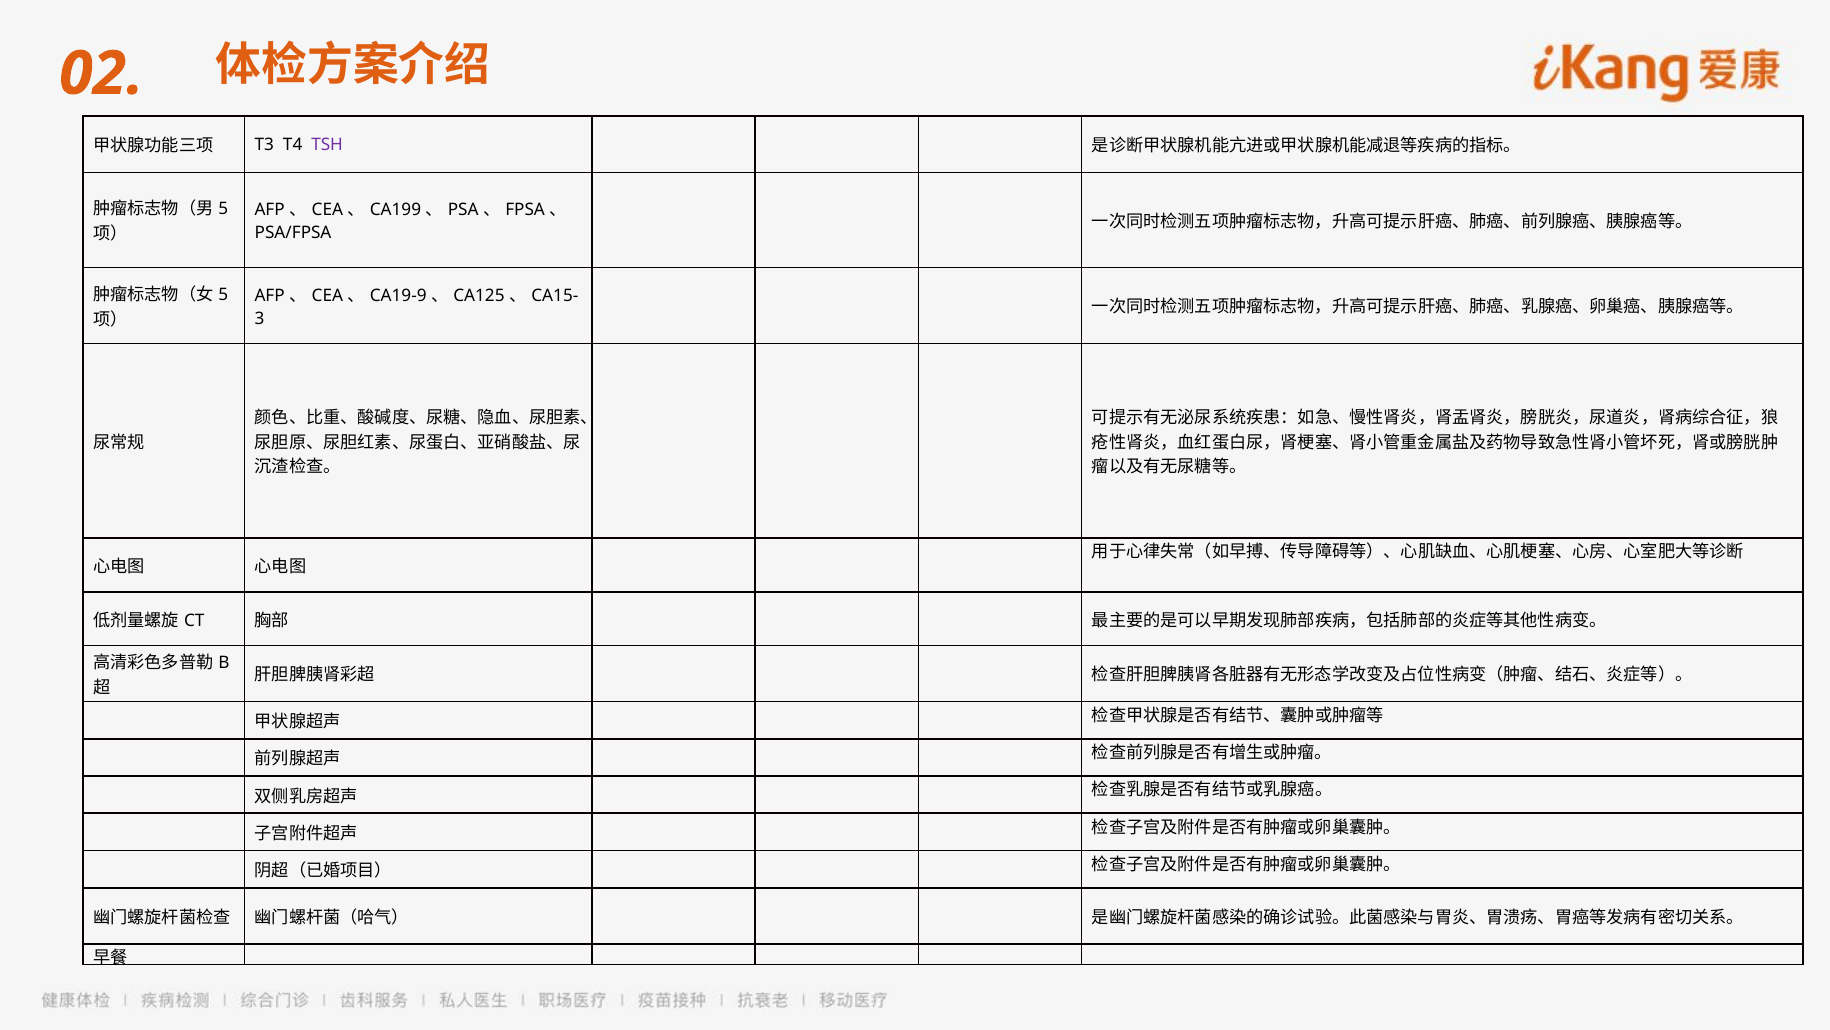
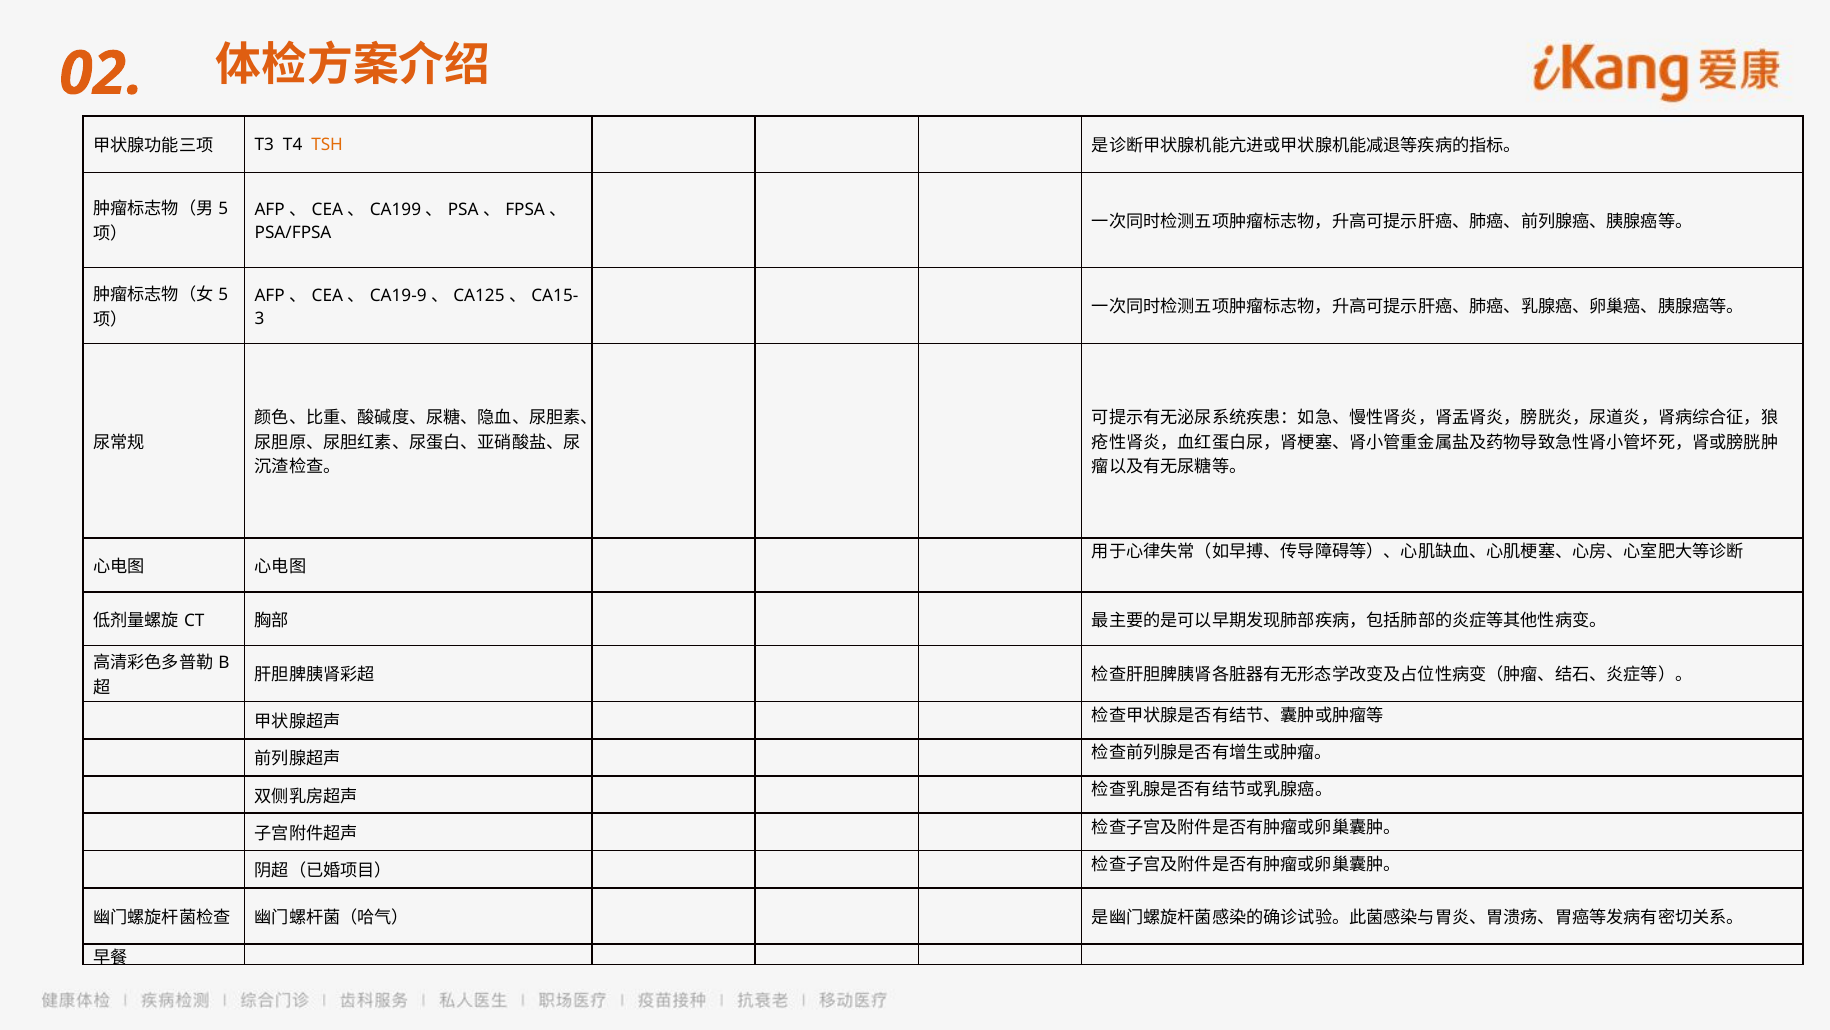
TSH colour: purple -> orange (327, 145)
